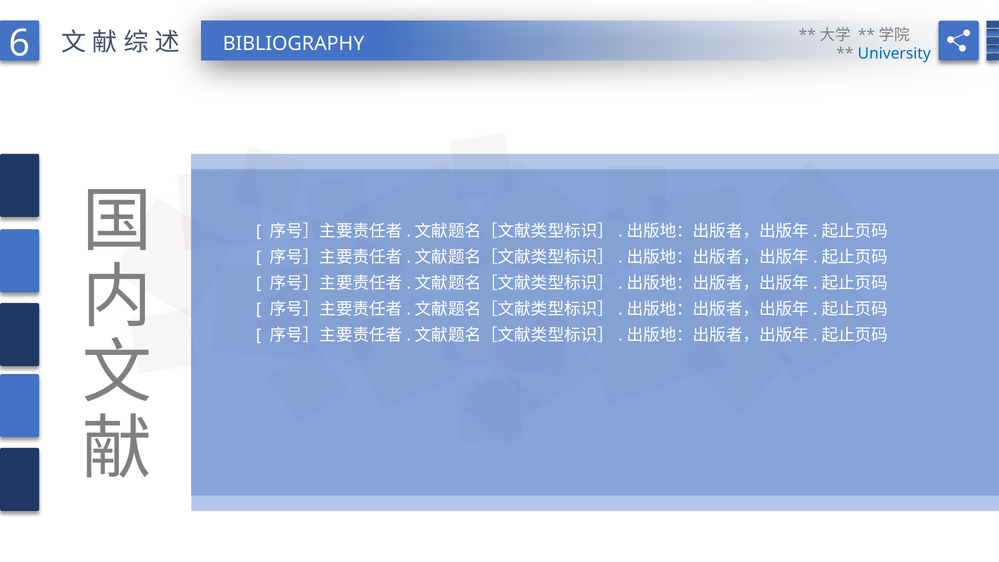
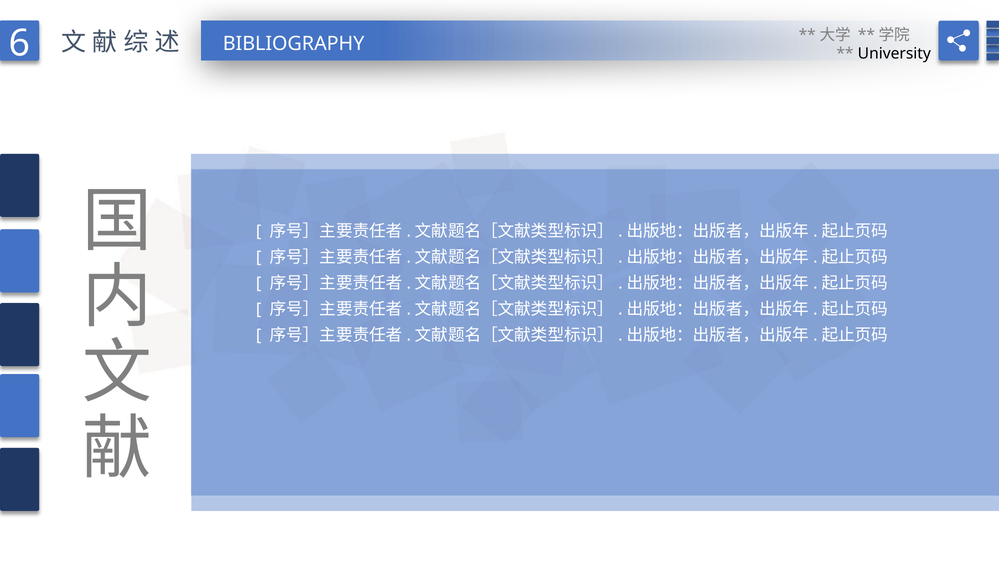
University colour: blue -> black (894, 54)
